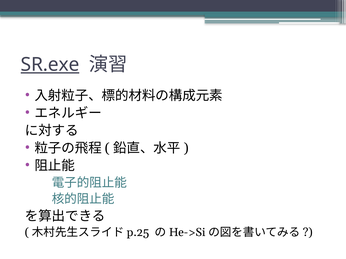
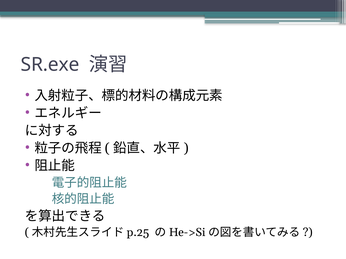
SR.exe underline: present -> none (50, 65)
